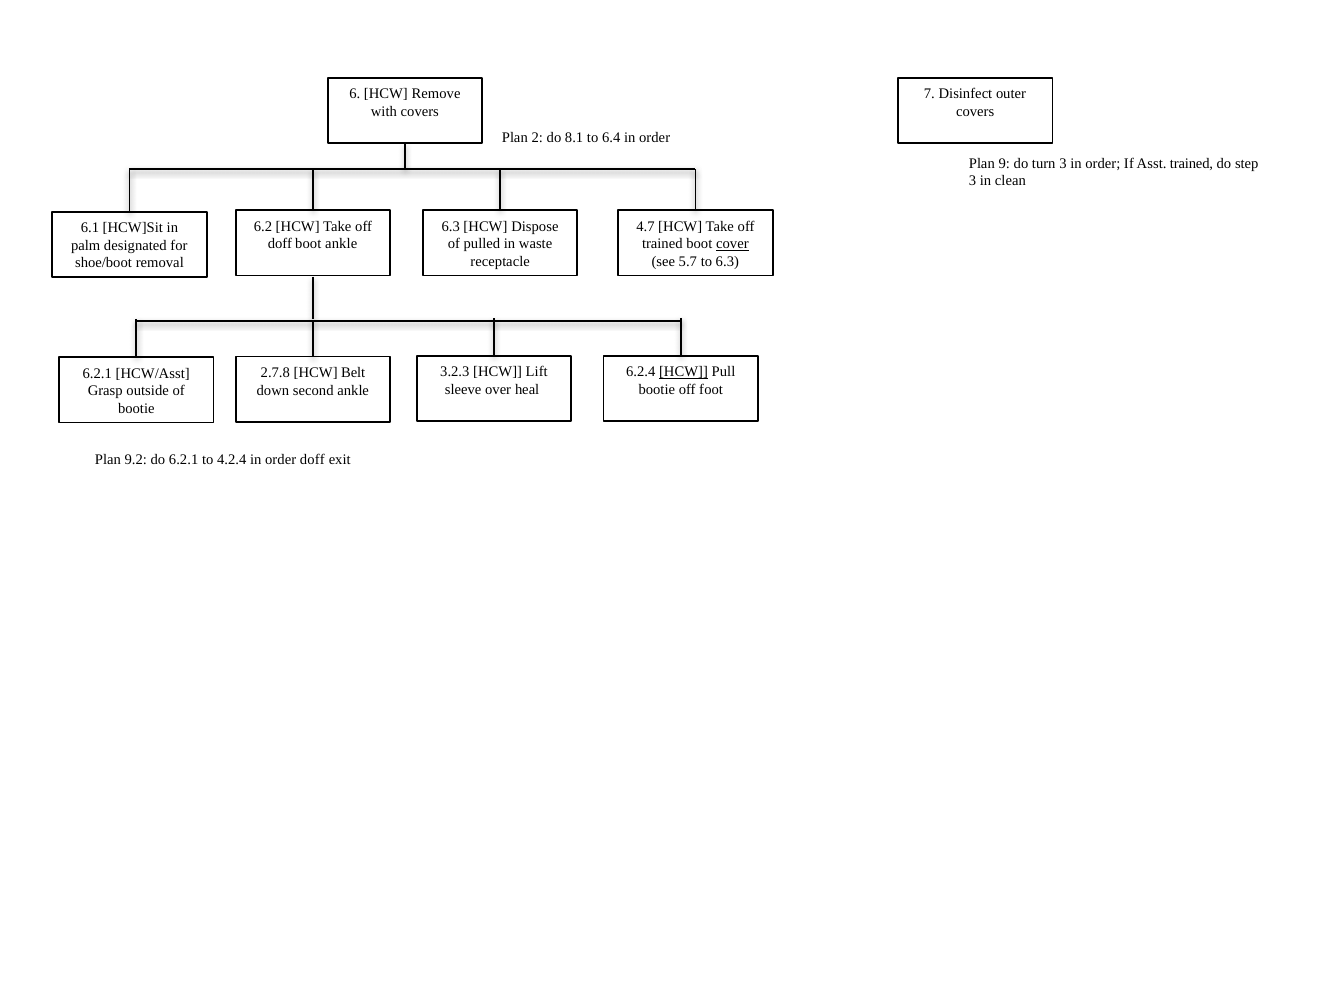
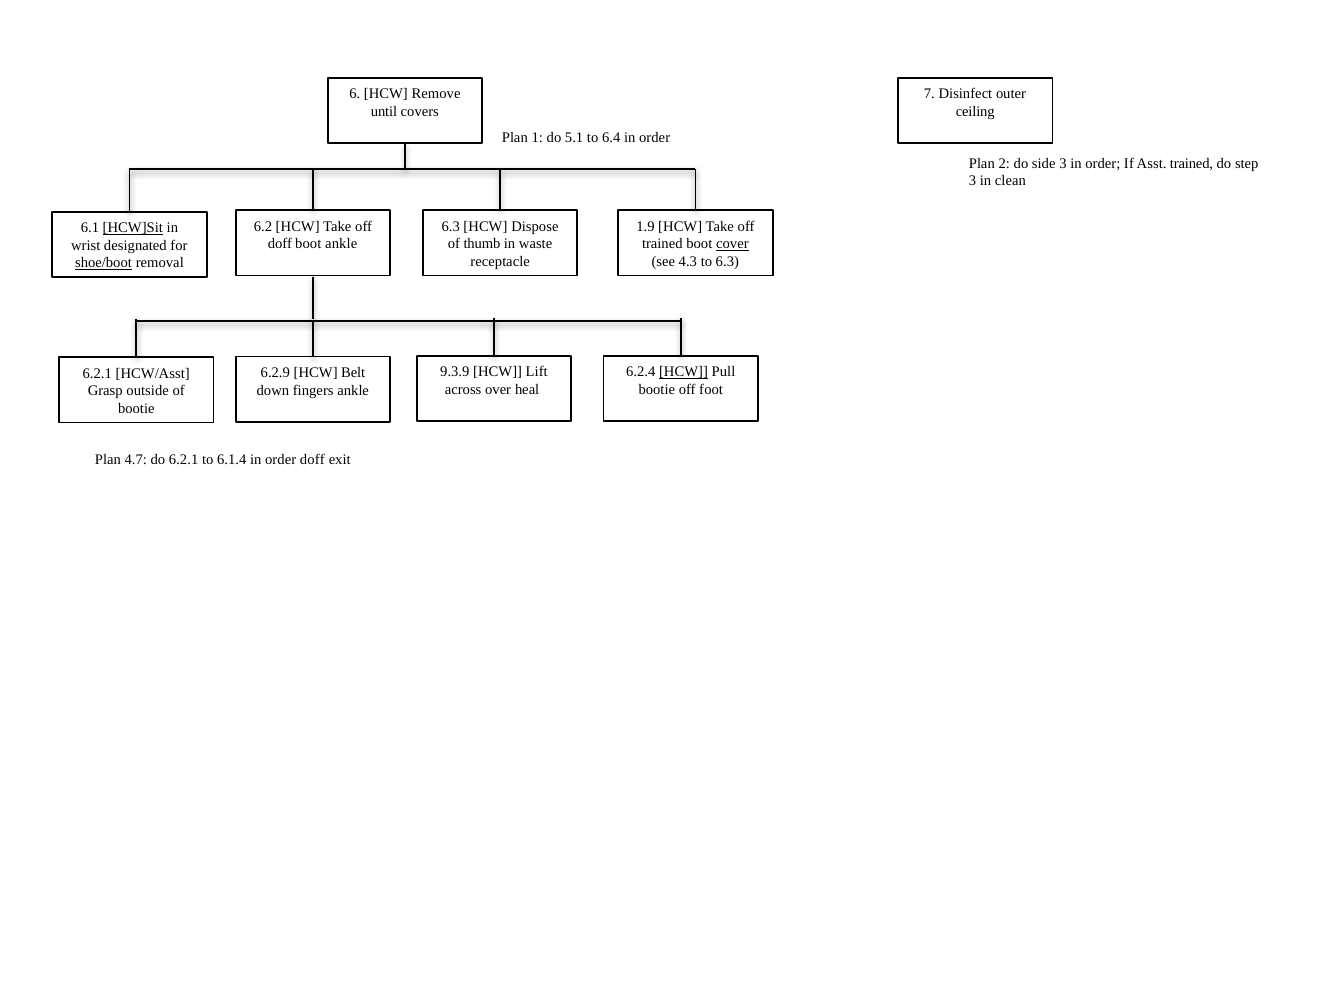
with: with -> until (384, 112)
covers: covers -> ceiling (975, 112)
2: 2 -> 1 (537, 137)
8.1: 8.1 -> 5.1 (574, 137)
9: 9 -> 2 (1004, 164)
turn: turn -> side (1044, 164)
4.7: 4.7 -> 1.9 (645, 226)
HCW]Sit underline: none -> present (133, 228)
pulled: pulled -> thumb (482, 244)
palm: palm -> wrist (86, 245)
5.7: 5.7 -> 4.3 (688, 261)
shoe/boot underline: none -> present (103, 263)
3.2.3: 3.2.3 -> 9.3.9 (455, 372)
2.7.8: 2.7.8 -> 6.2.9 (275, 373)
sleeve: sleeve -> across (463, 390)
second: second -> fingers (313, 390)
9.2: 9.2 -> 4.7 (136, 460)
4.2.4: 4.2.4 -> 6.1.4 (232, 460)
